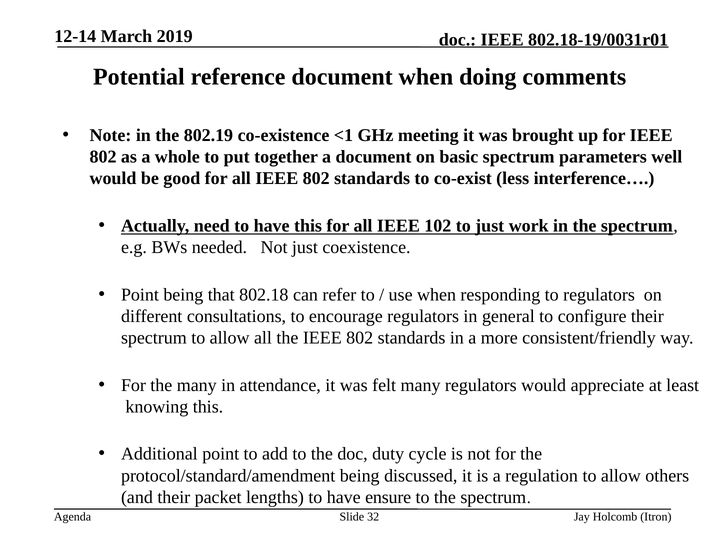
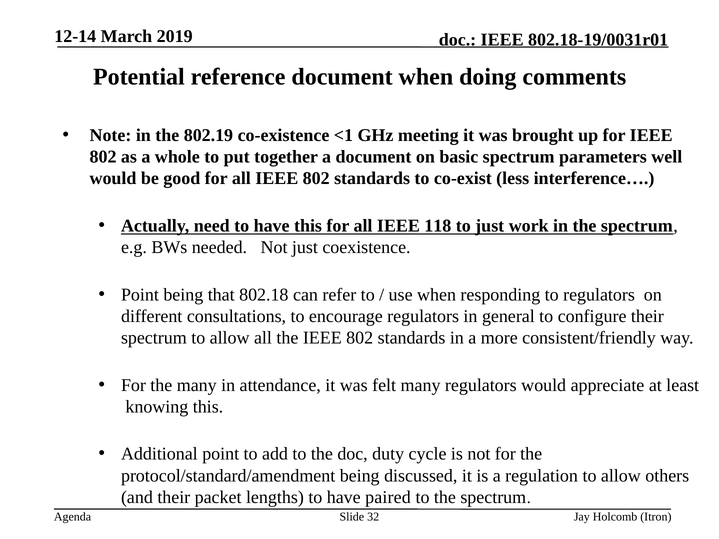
102: 102 -> 118 (438, 226)
ensure: ensure -> paired (388, 497)
